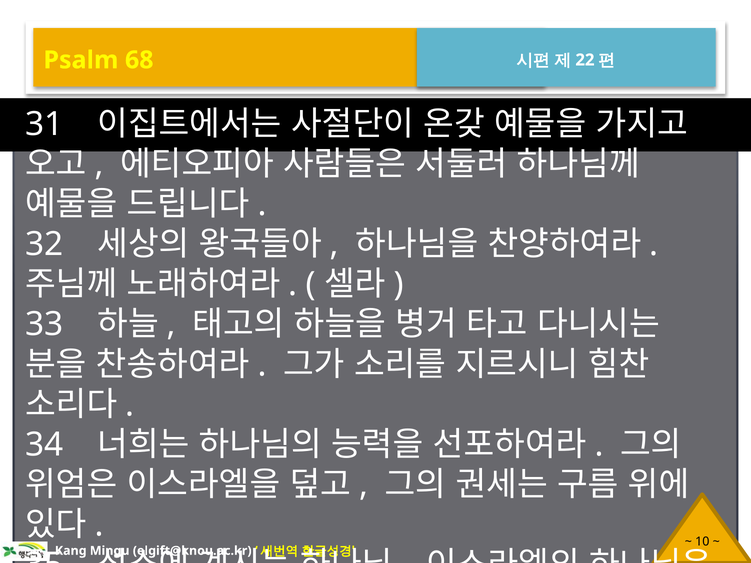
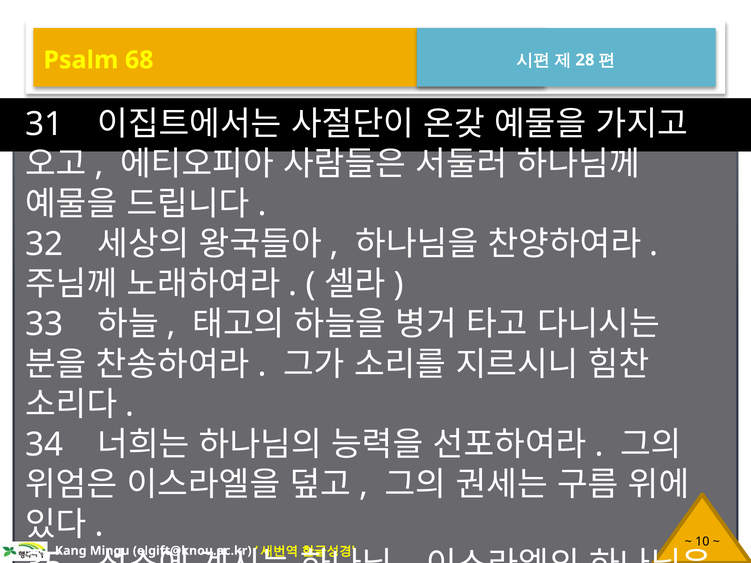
22: 22 -> 28 (585, 60)
